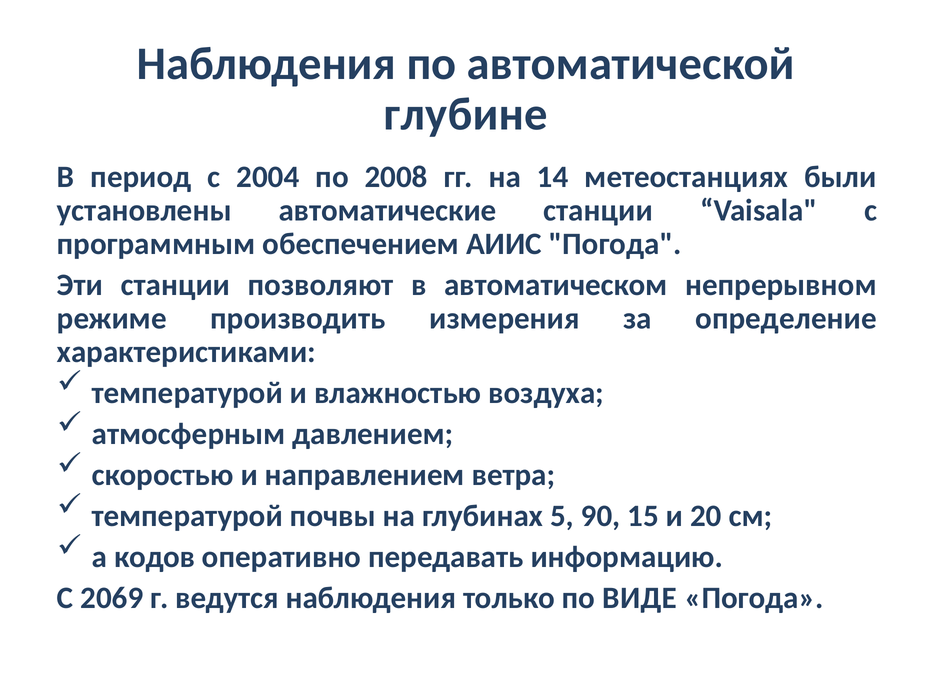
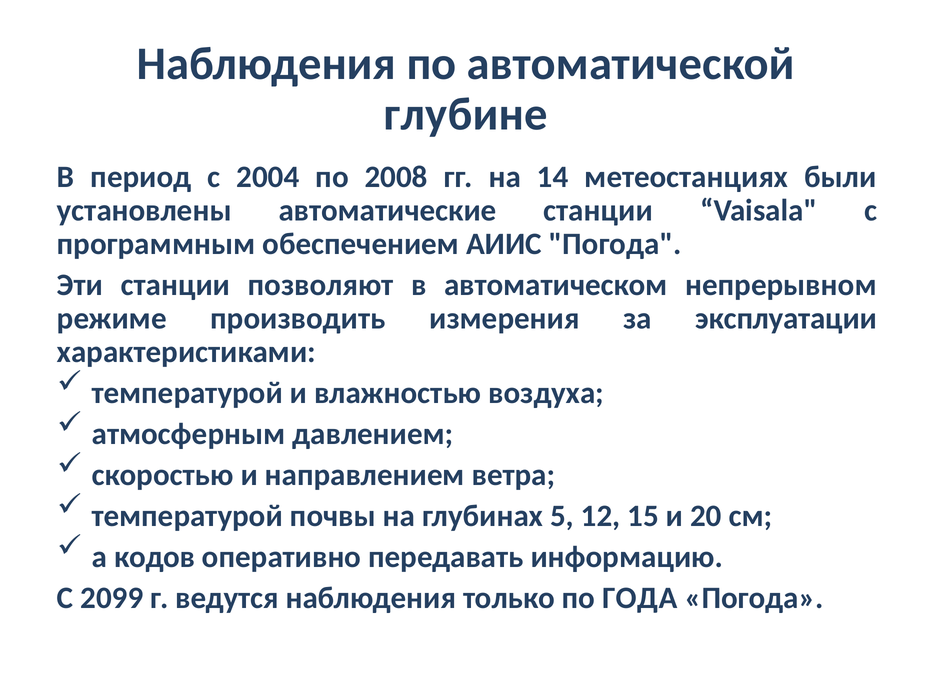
определение: определение -> эксплуатации (786, 318)
90: 90 -> 12 (601, 516)
2069: 2069 -> 2099 (112, 598)
ВИДЕ: ВИДЕ -> ГОДА (640, 598)
